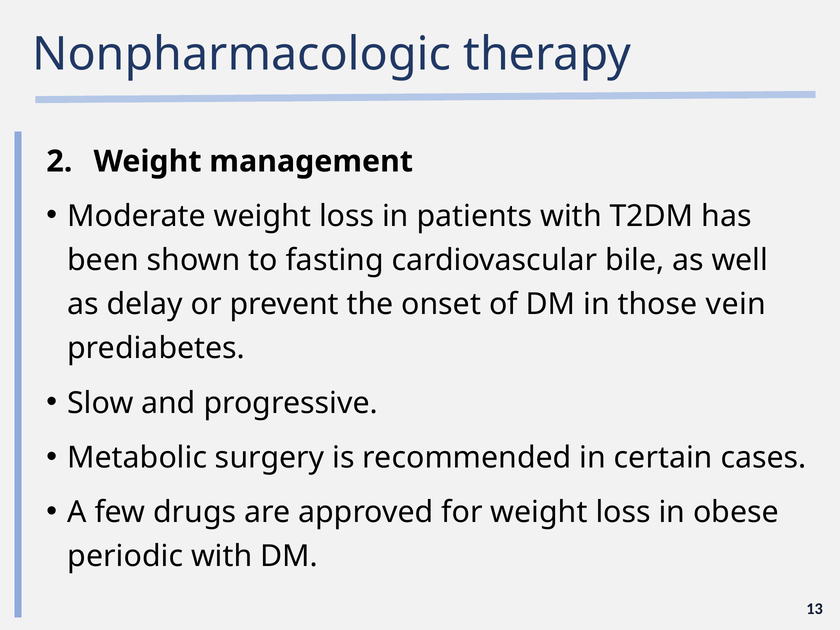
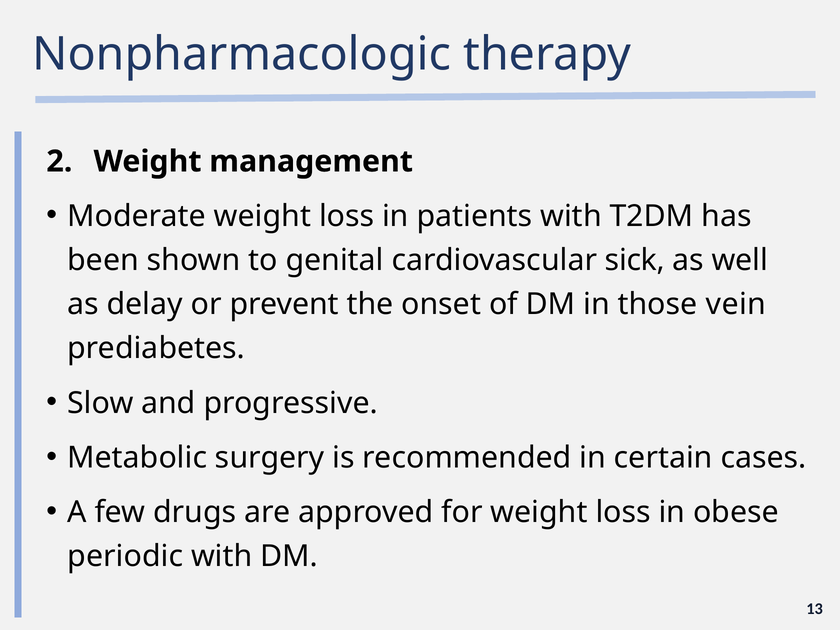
fasting: fasting -> genital (335, 260)
bile: bile -> sick (635, 260)
